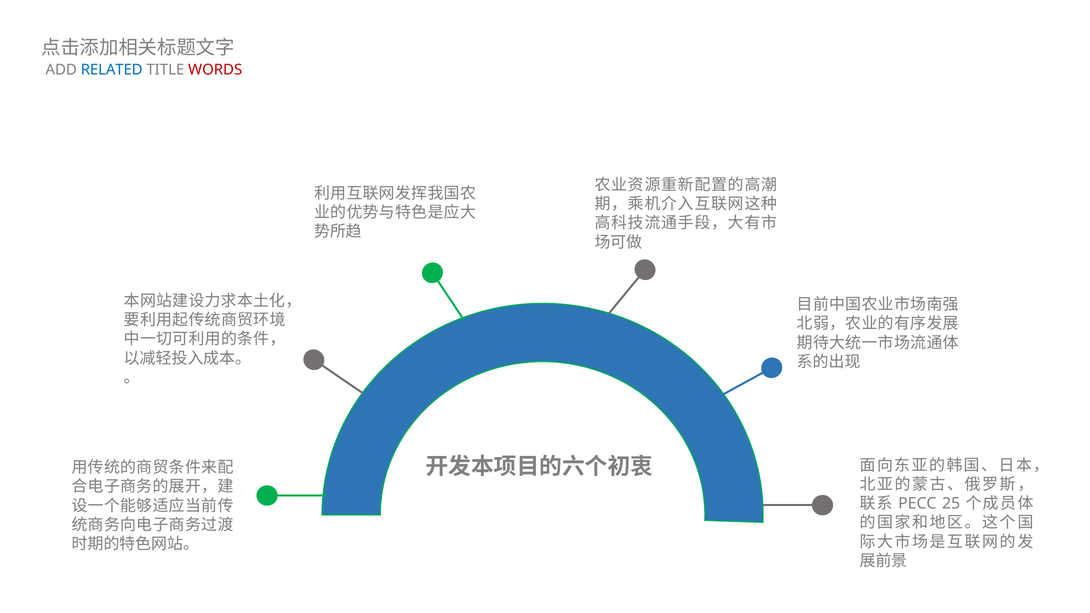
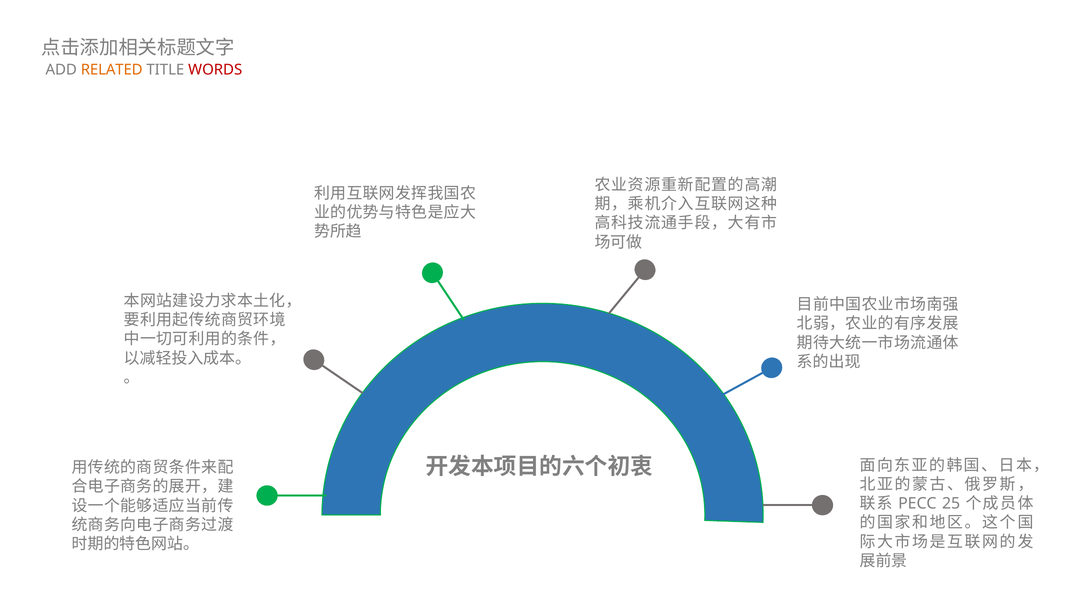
RELATED colour: blue -> orange (112, 70)
